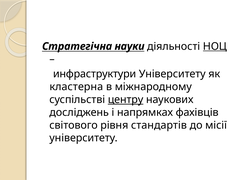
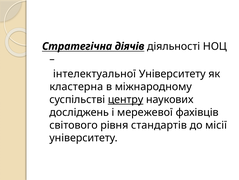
науки: науки -> діячів (130, 46)
НОЦ underline: present -> none (215, 46)
инфраструктури: инфраструктури -> інтелектуальної (95, 74)
напрямках: напрямках -> мережевої (145, 112)
